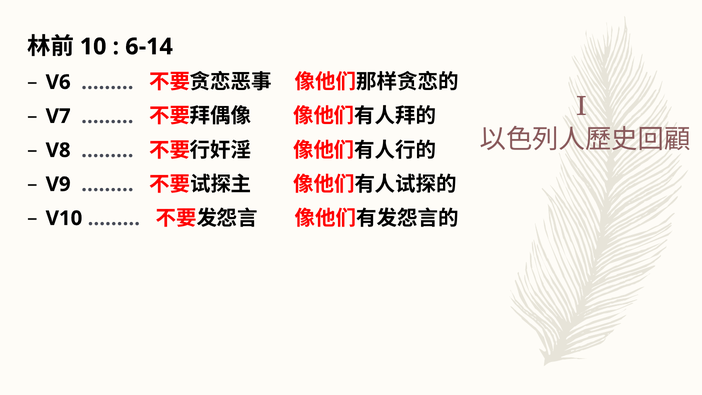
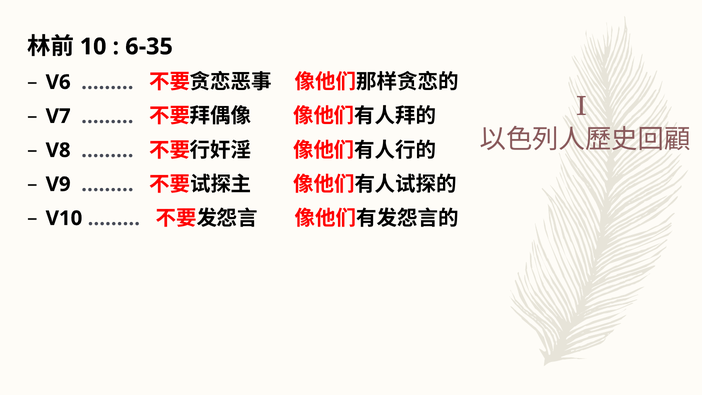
6-14: 6-14 -> 6-35 (149, 47)
